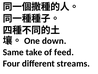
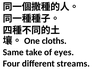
down: down -> cloths (54, 41)
feed: feed -> eyes (64, 52)
